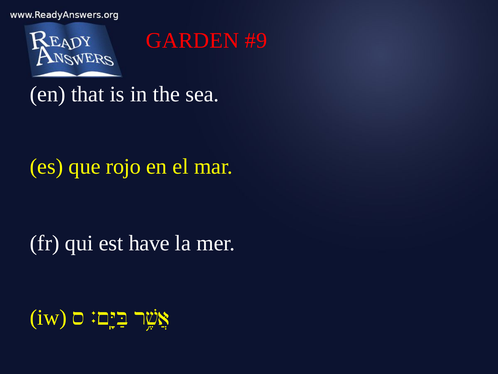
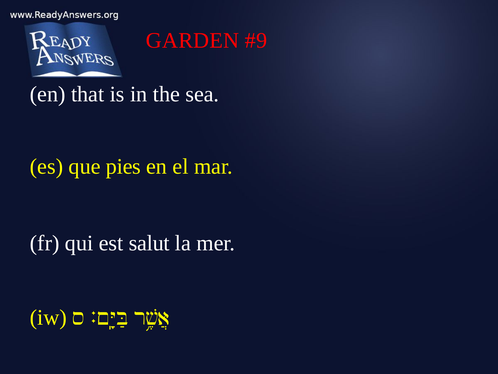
rojo: rojo -> pies (123, 166)
have: have -> salut (149, 243)
